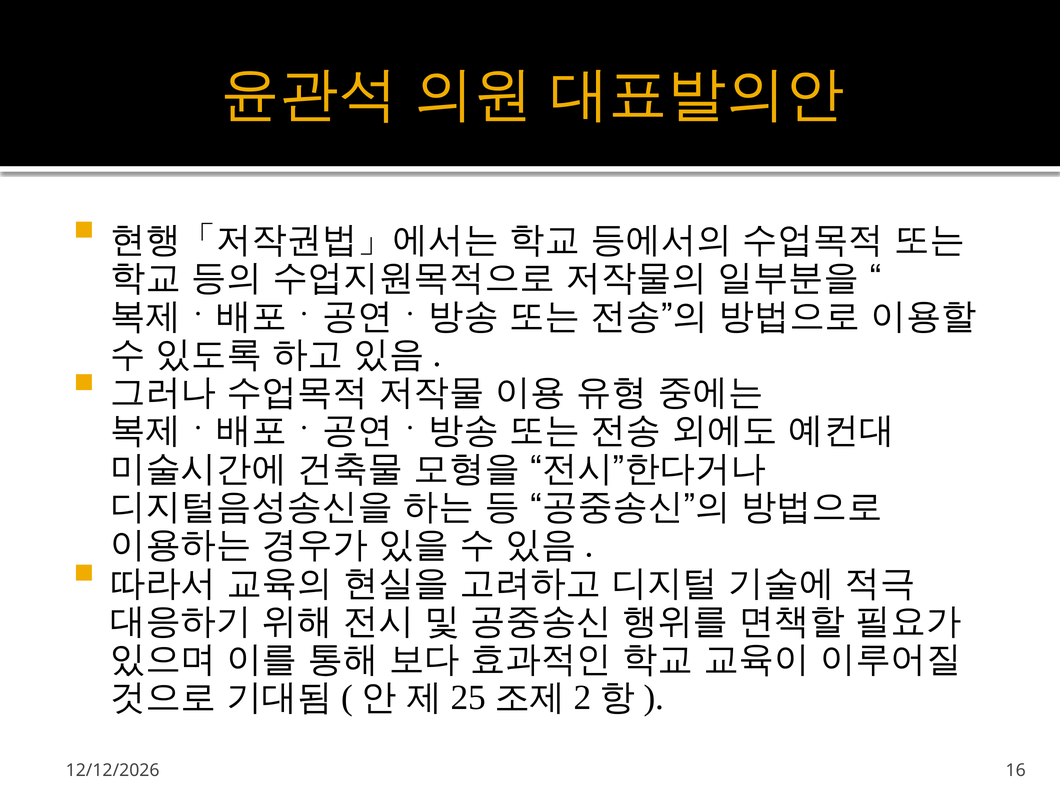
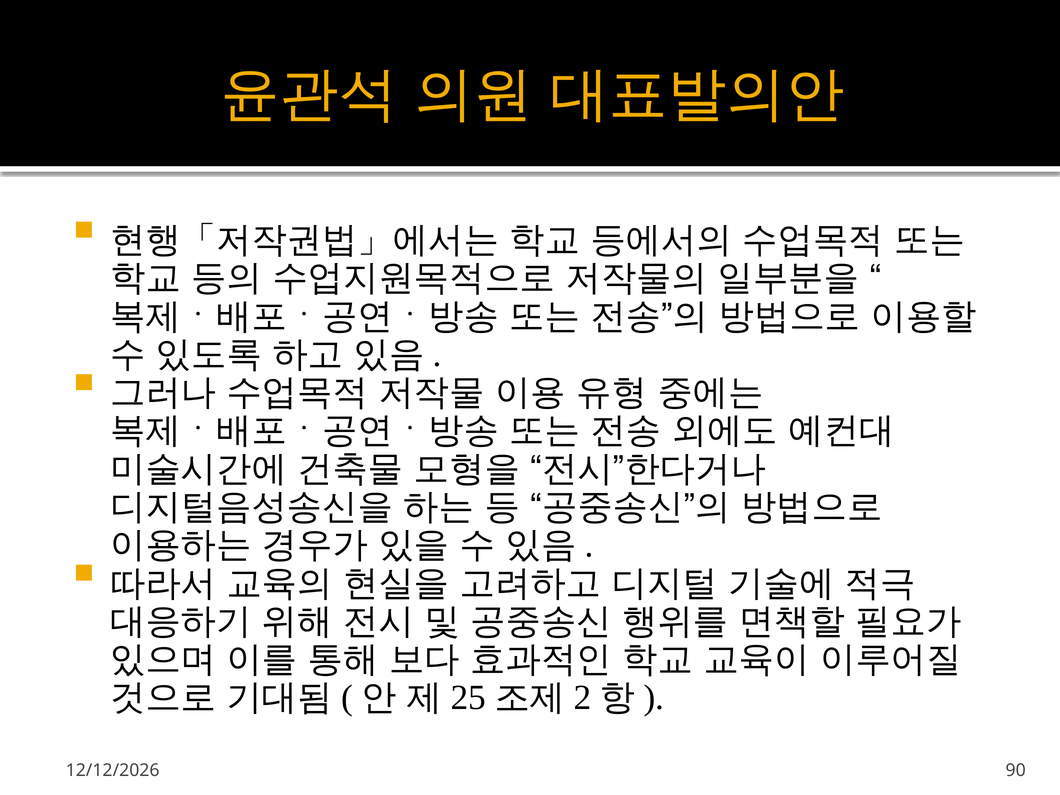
16: 16 -> 90 (1016, 770)
